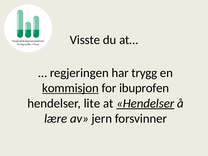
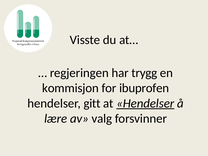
kommisjon underline: present -> none (70, 88)
lite: lite -> gitt (92, 103)
jern: jern -> valg (102, 119)
